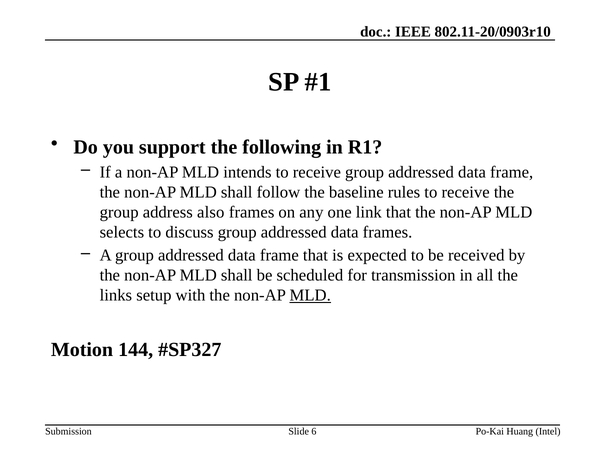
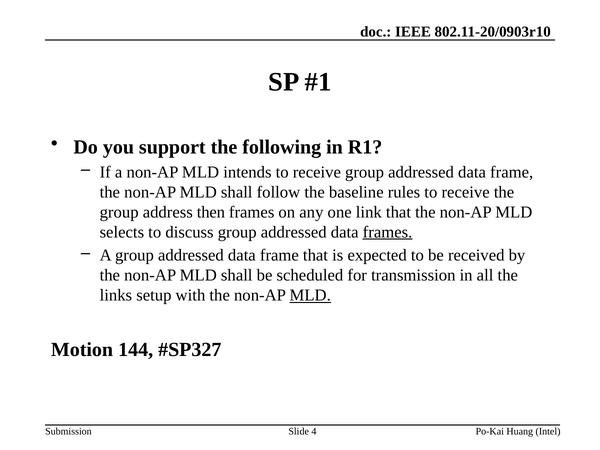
also: also -> then (211, 212)
frames underline: none -> present (388, 232)
6: 6 -> 4 (314, 432)
